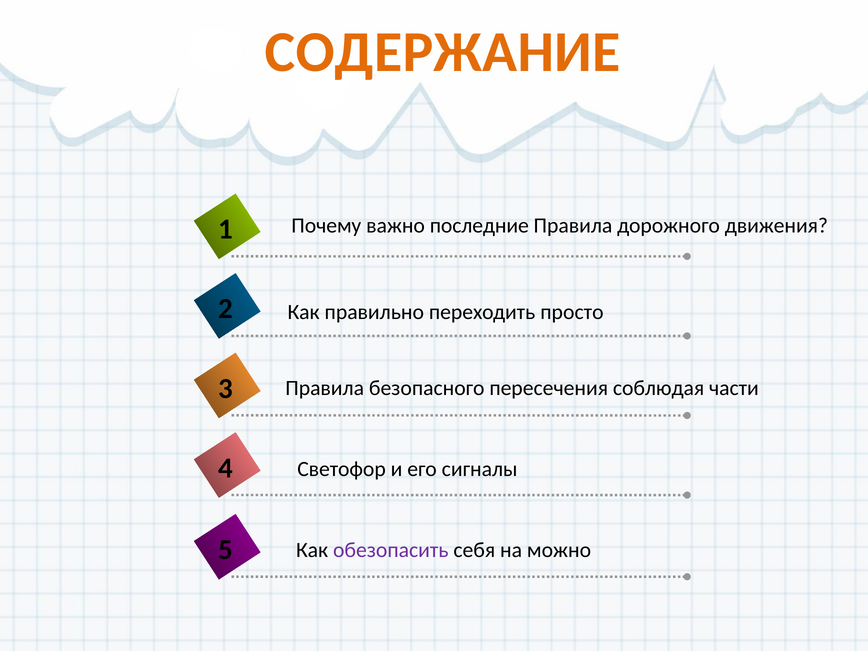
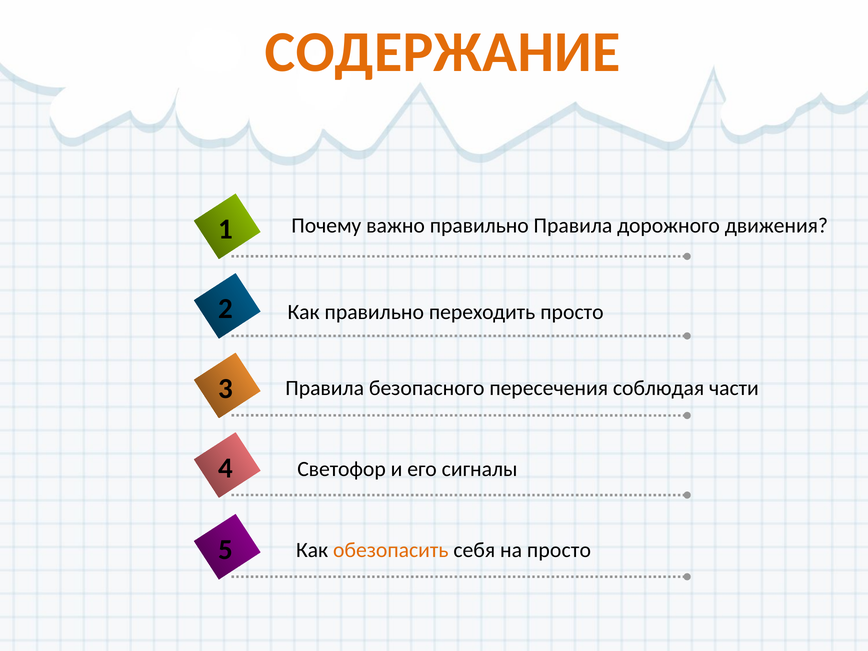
важно последние: последние -> правильно (479, 226)
обезопасить colour: purple -> orange (391, 550)
на можно: можно -> просто (559, 550)
